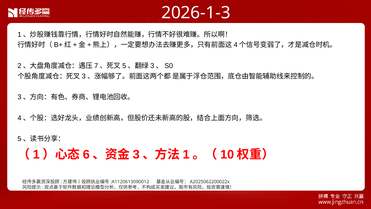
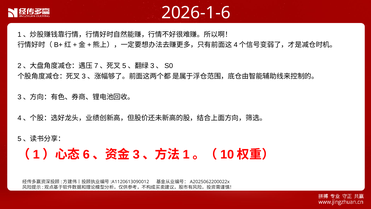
2026-1-3: 2026-1-3 -> 2026-1-6 (196, 13)
